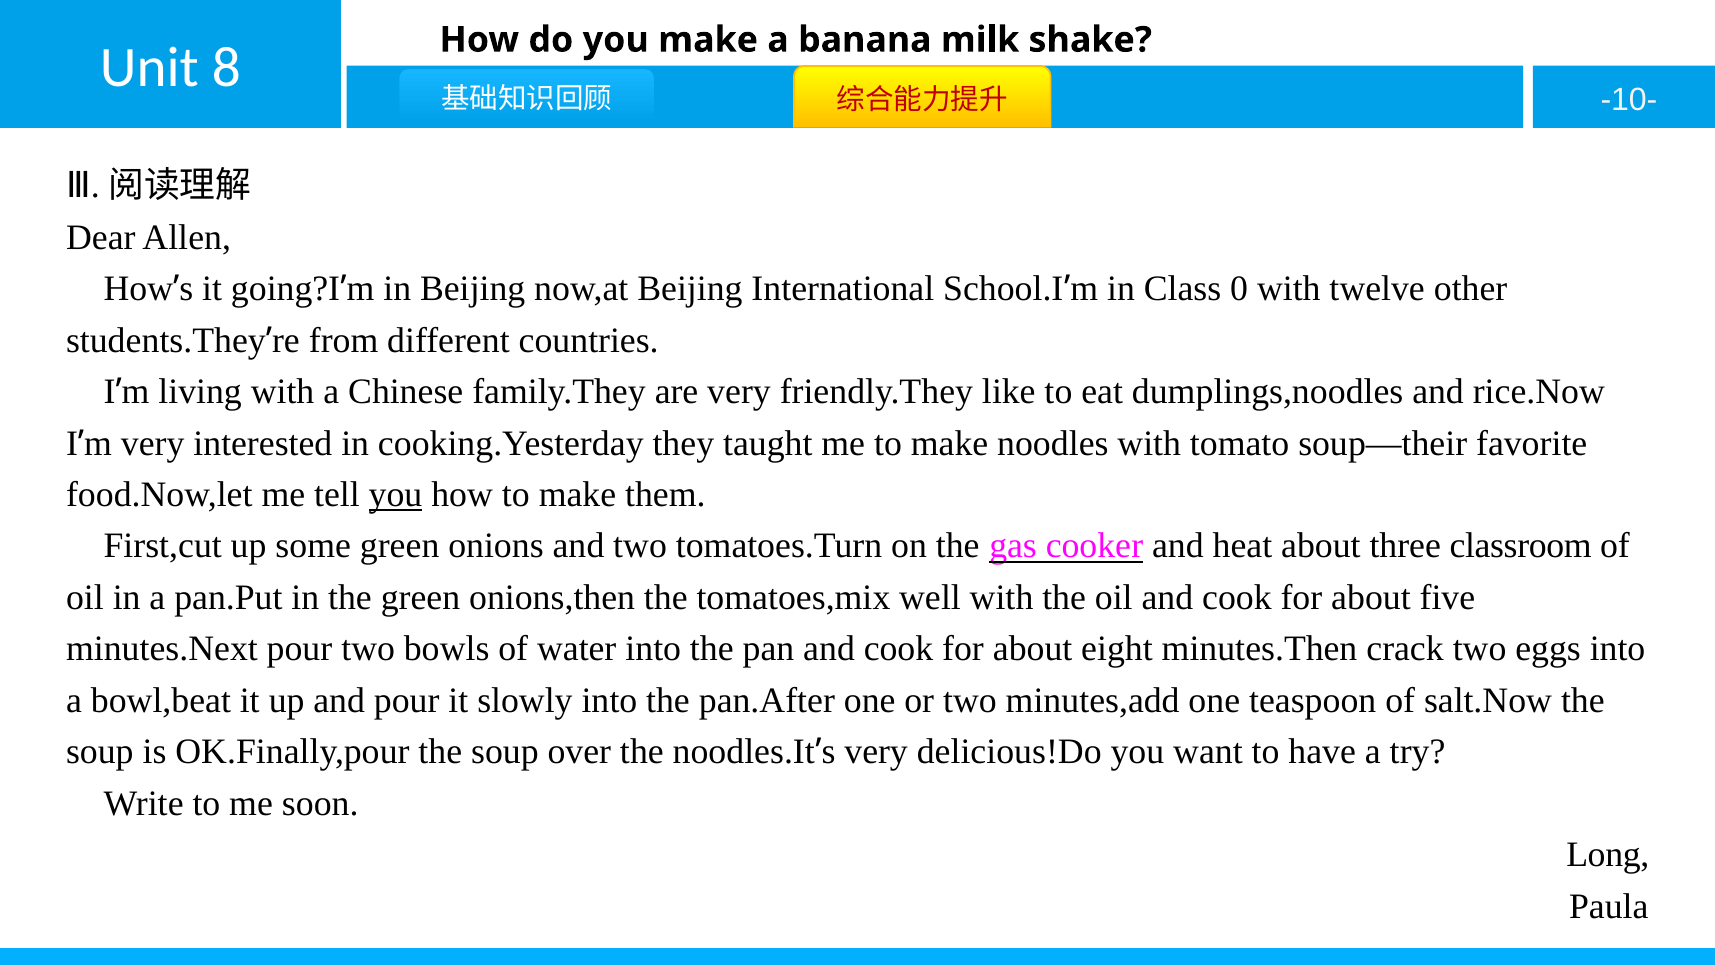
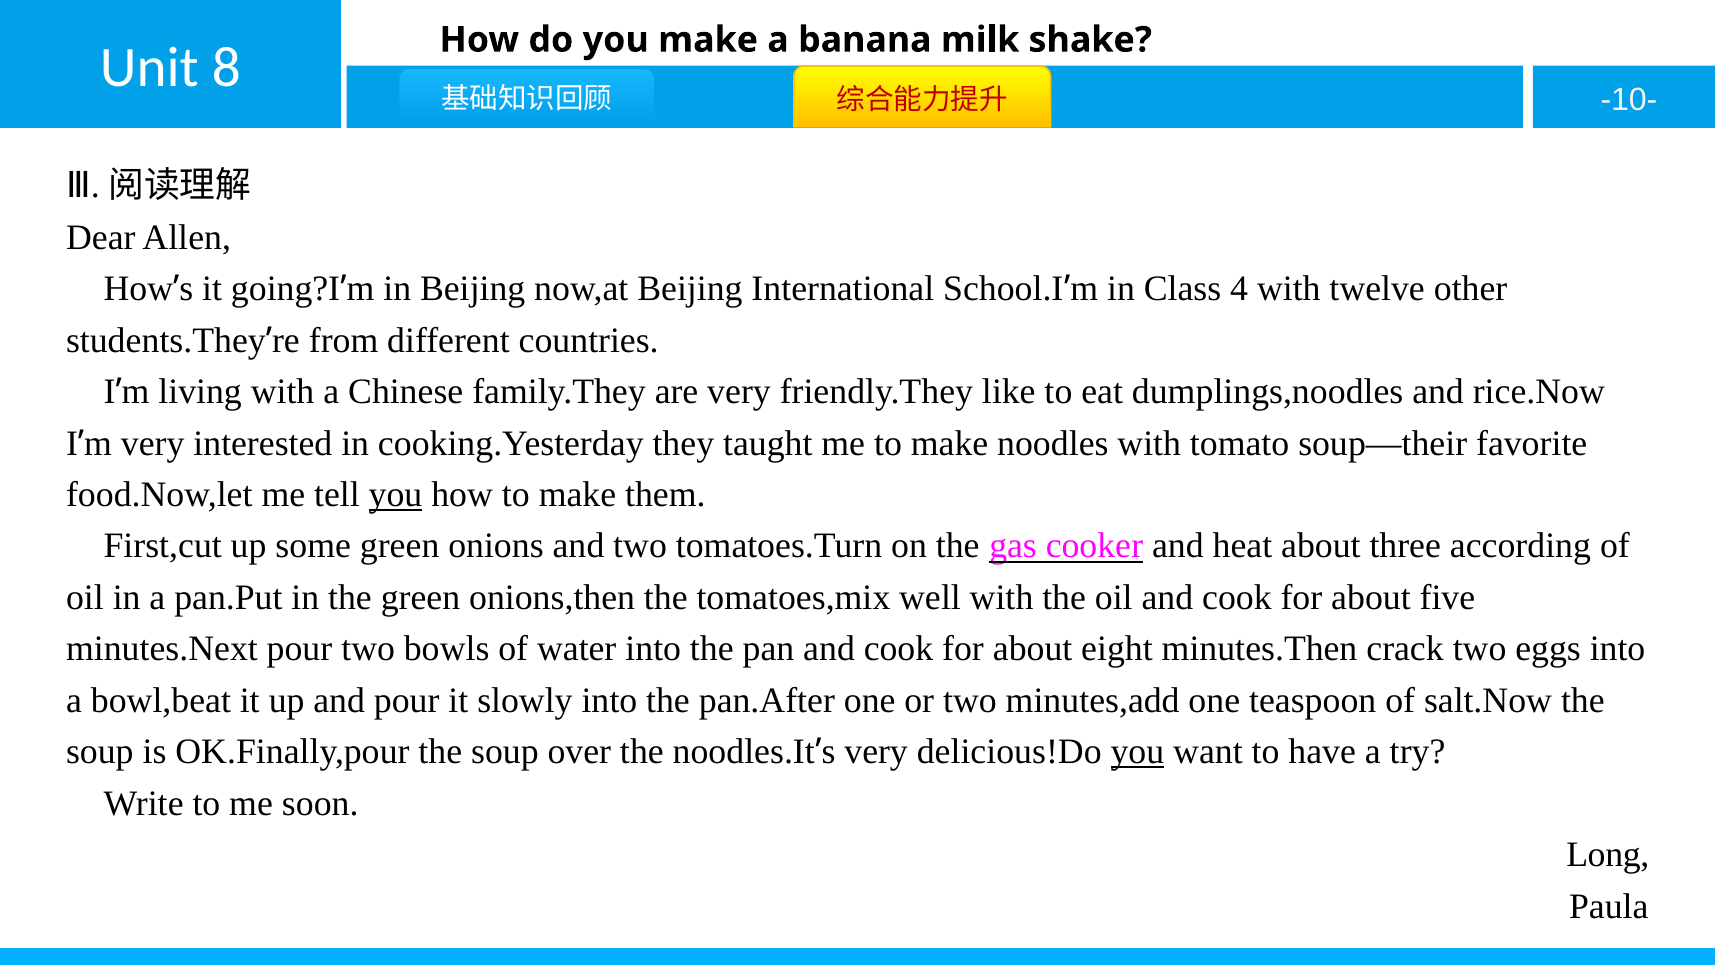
0: 0 -> 4 (1239, 289)
classroom: classroom -> according (1520, 546)
you underline: none -> present (1137, 752)
